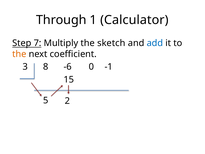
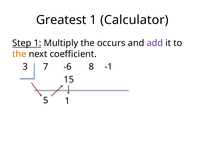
Through: Through -> Greatest (61, 20)
Step 7: 7 -> 1 (38, 43)
sketch: sketch -> occurs (111, 43)
add colour: blue -> purple (155, 43)
8: 8 -> 7 (46, 67)
0: 0 -> 8 (91, 67)
5 2: 2 -> 1 (67, 101)
